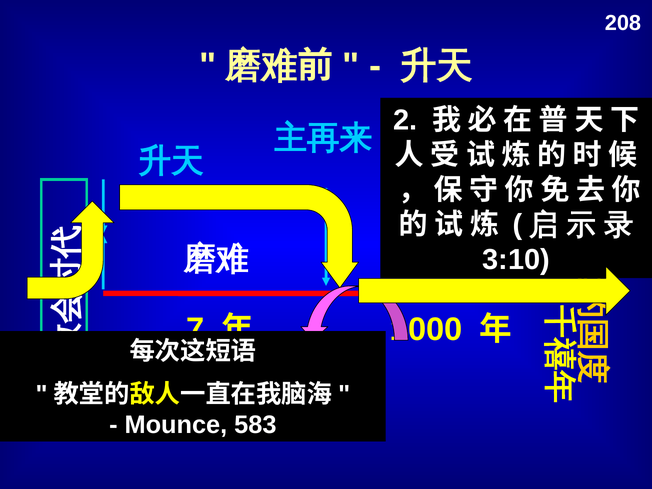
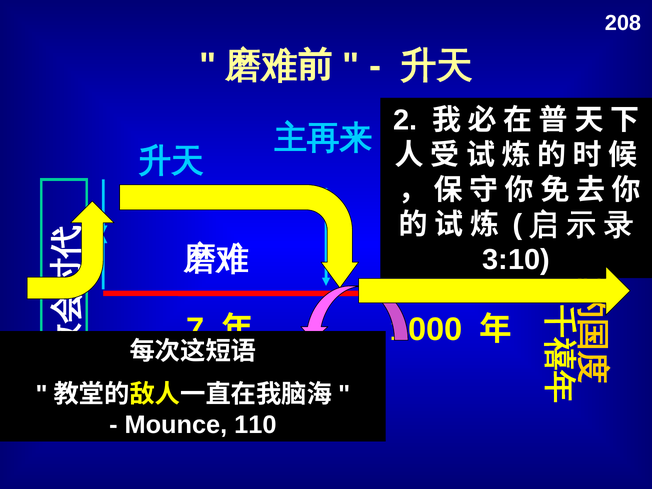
583: 583 -> 110 (255, 425)
